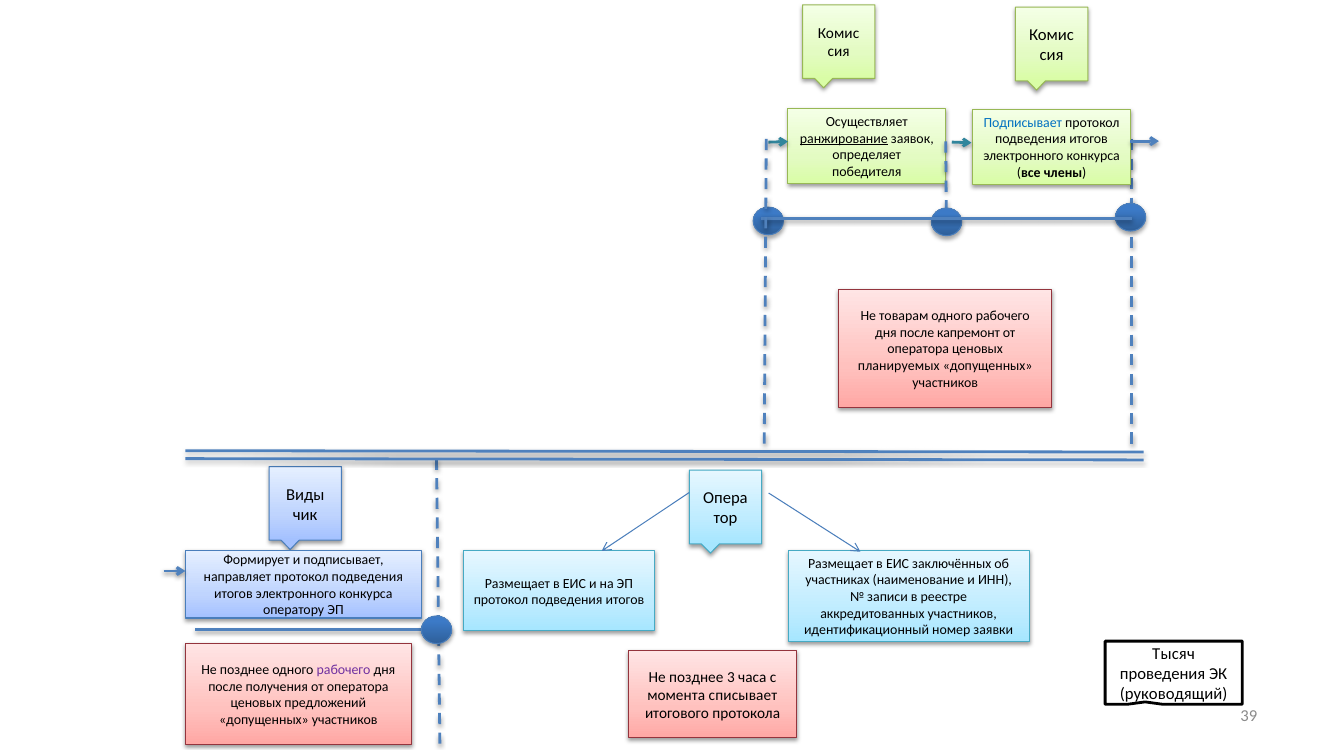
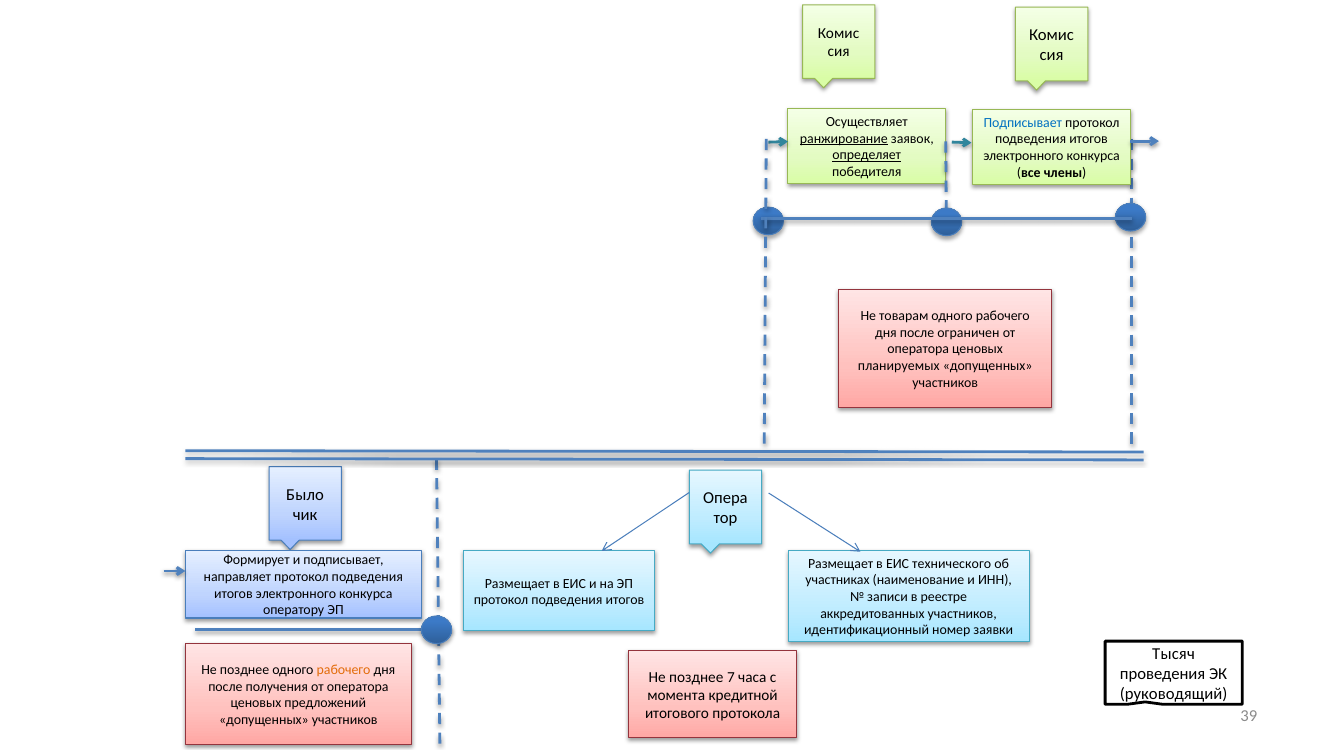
определяет underline: none -> present (867, 155)
капремонт: капремонт -> ограничен (968, 333)
Виды: Виды -> Было (305, 495)
заключённых: заключённых -> технического (952, 564)
рабочего colour: purple -> orange (344, 670)
3: 3 -> 7 (731, 677)
списывает: списывает -> кредитной (743, 696)
